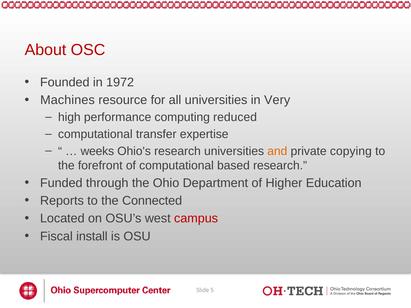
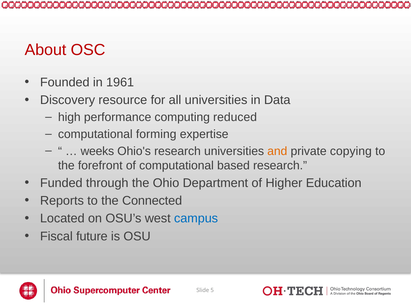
1972: 1972 -> 1961 (120, 82)
Machines: Machines -> Discovery (68, 100)
Very: Very -> Data (277, 100)
transfer: transfer -> forming (156, 134)
campus colour: red -> blue (196, 219)
install: install -> future (92, 236)
